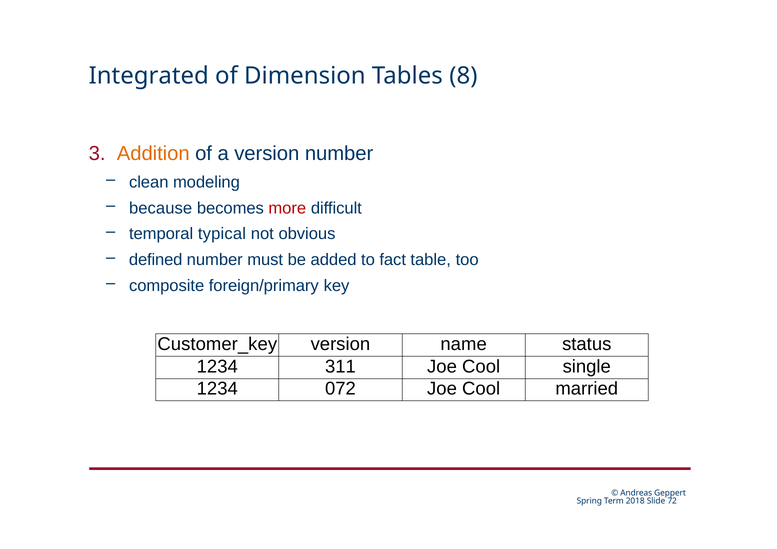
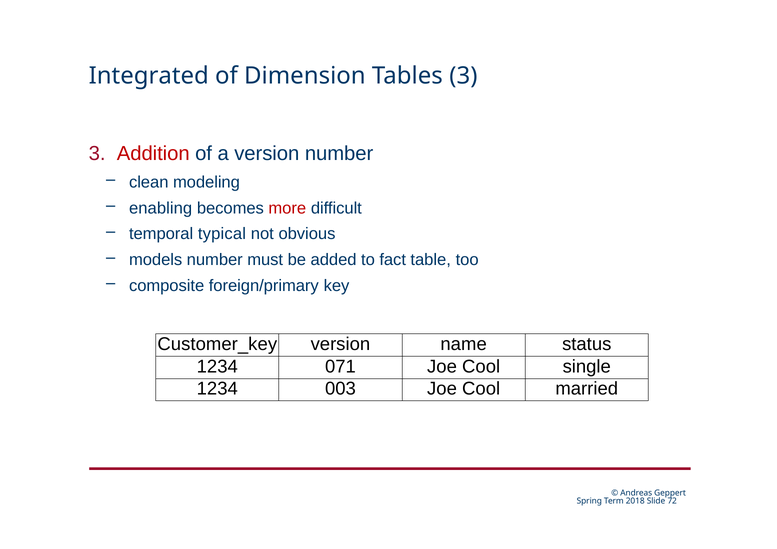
Tables 8: 8 -> 3 (463, 76)
Addition colour: orange -> red (153, 154)
because: because -> enabling (161, 208)
defined: defined -> models (156, 260)
311: 311 -> 071 (340, 367)
072: 072 -> 003 (340, 389)
